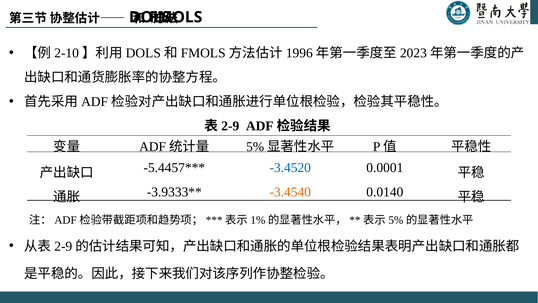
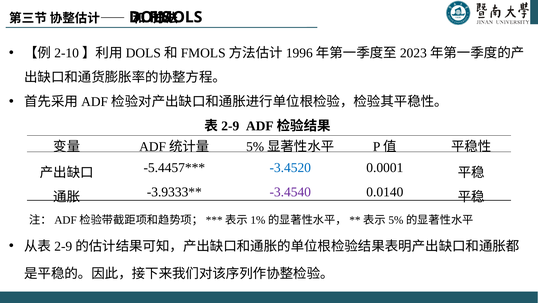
-3.4540 colour: orange -> purple (290, 192)
